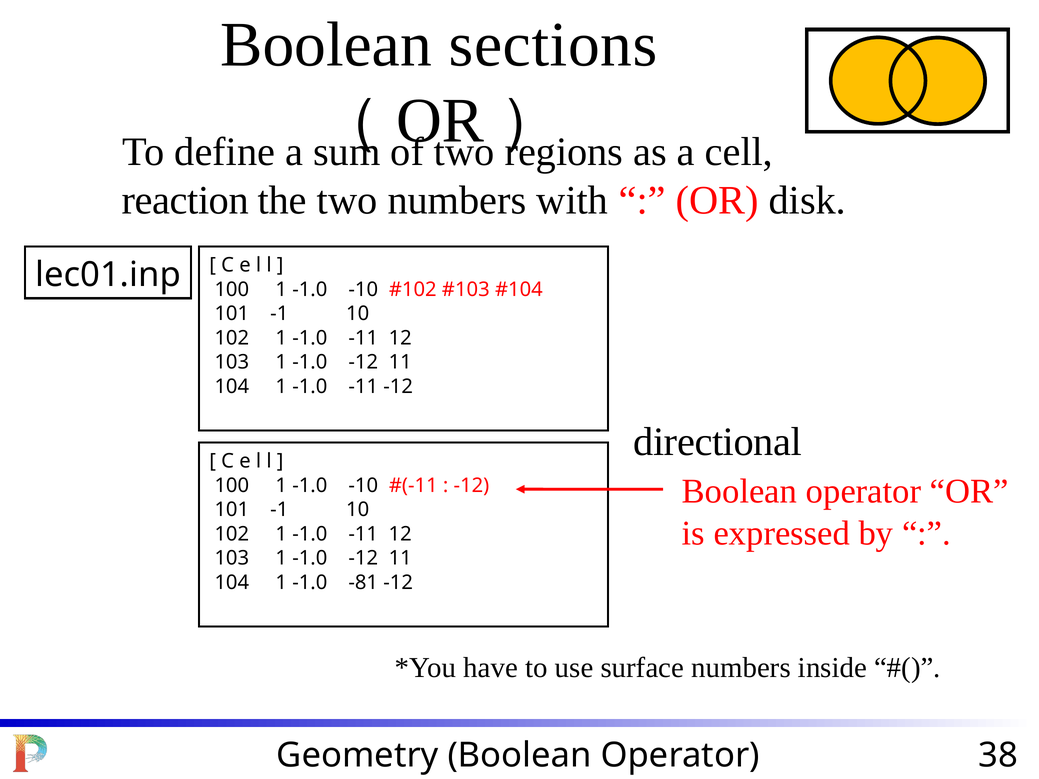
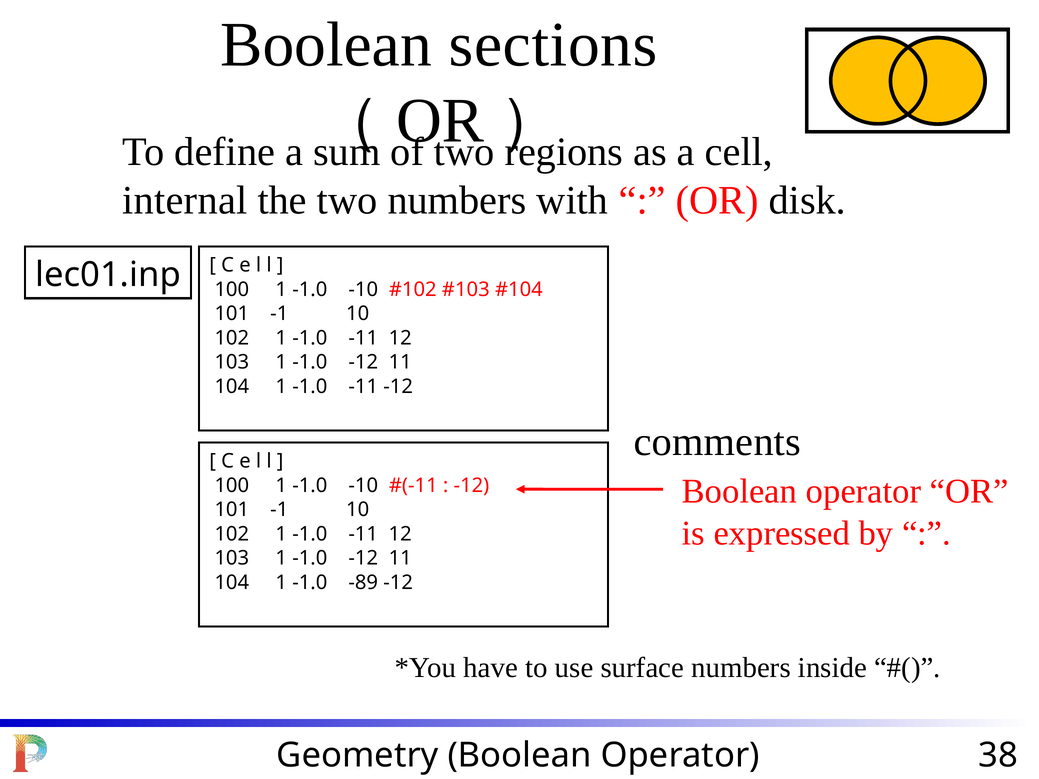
reaction: reaction -> internal (185, 200)
directional: directional -> comments (717, 442)
-81: -81 -> -89 (363, 583)
